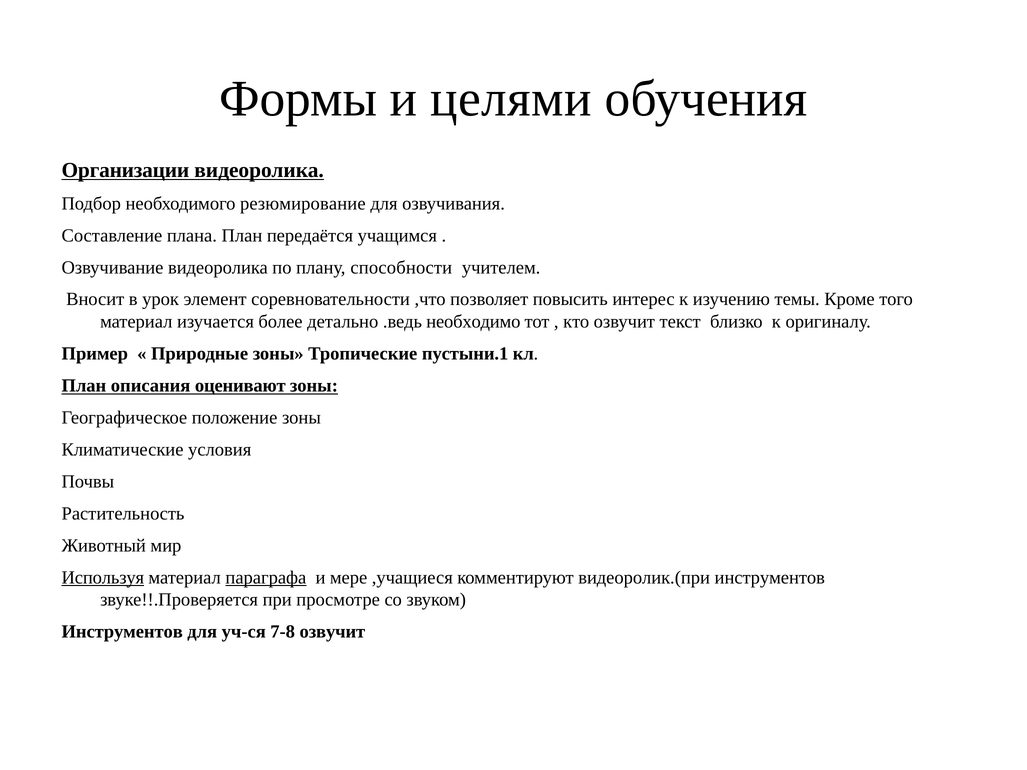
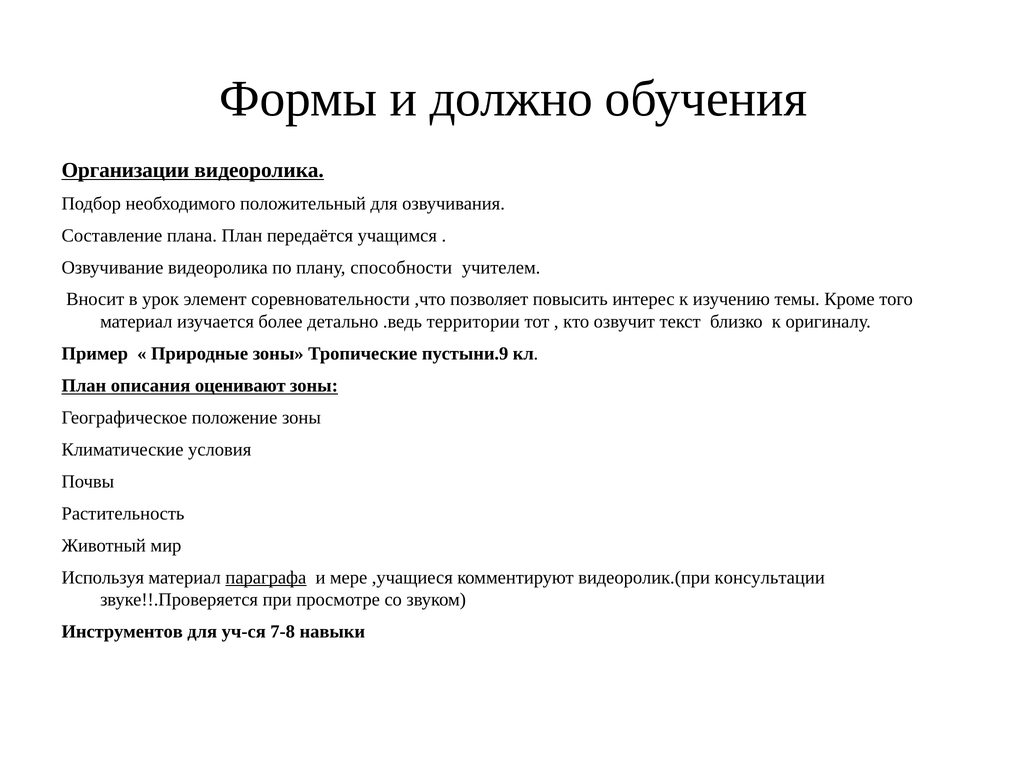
целями: целями -> должно (511, 99)
резюмирование: резюмирование -> положительный (303, 204)
необходимо: необходимо -> территории (473, 322)
пустыни.1: пустыни.1 -> пустыни.9 (465, 354)
Используя underline: present -> none (103, 578)
видеоролик.(при инструментов: инструментов -> консультации (770, 578)
7-8 озвучит: озвучит -> навыки (332, 632)
